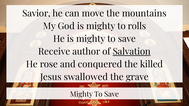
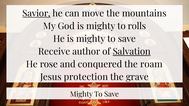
Savior underline: none -> present (36, 13)
killed: killed -> roam (151, 65)
swallowed: swallowed -> protection (86, 77)
